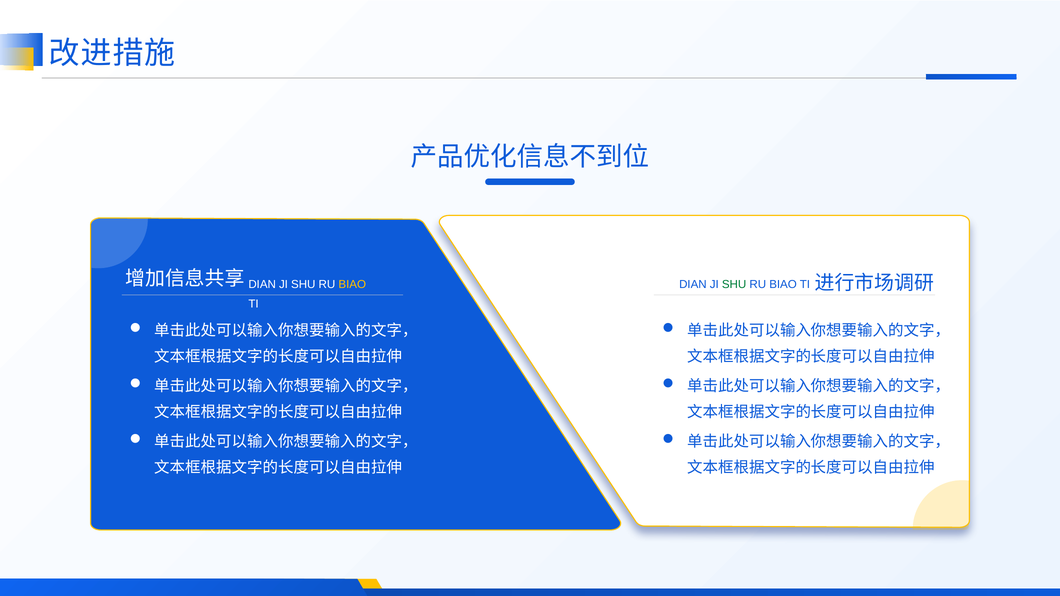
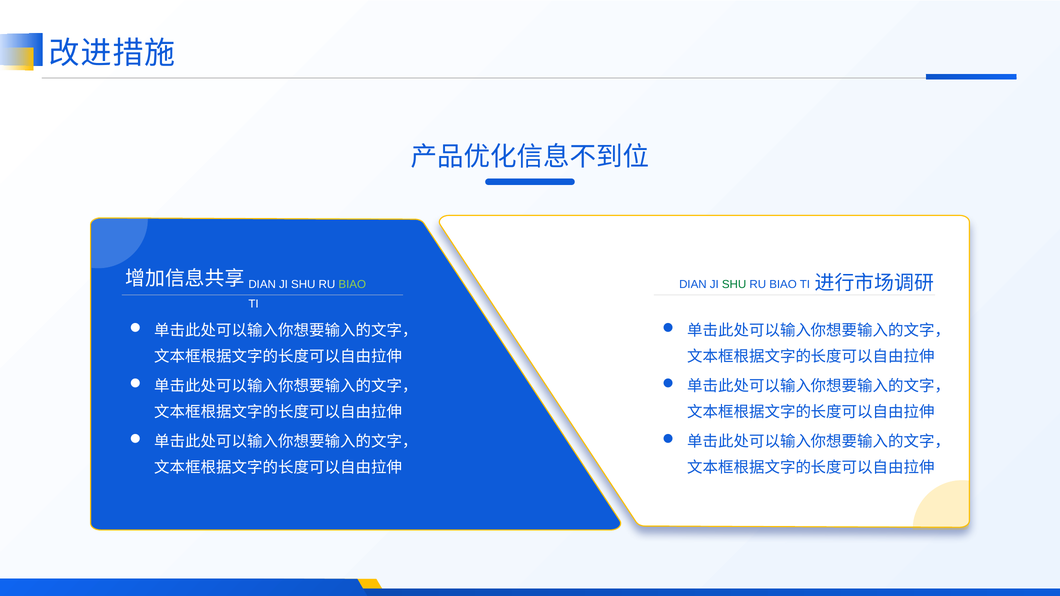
BIAO colour: yellow -> light green (352, 285)
